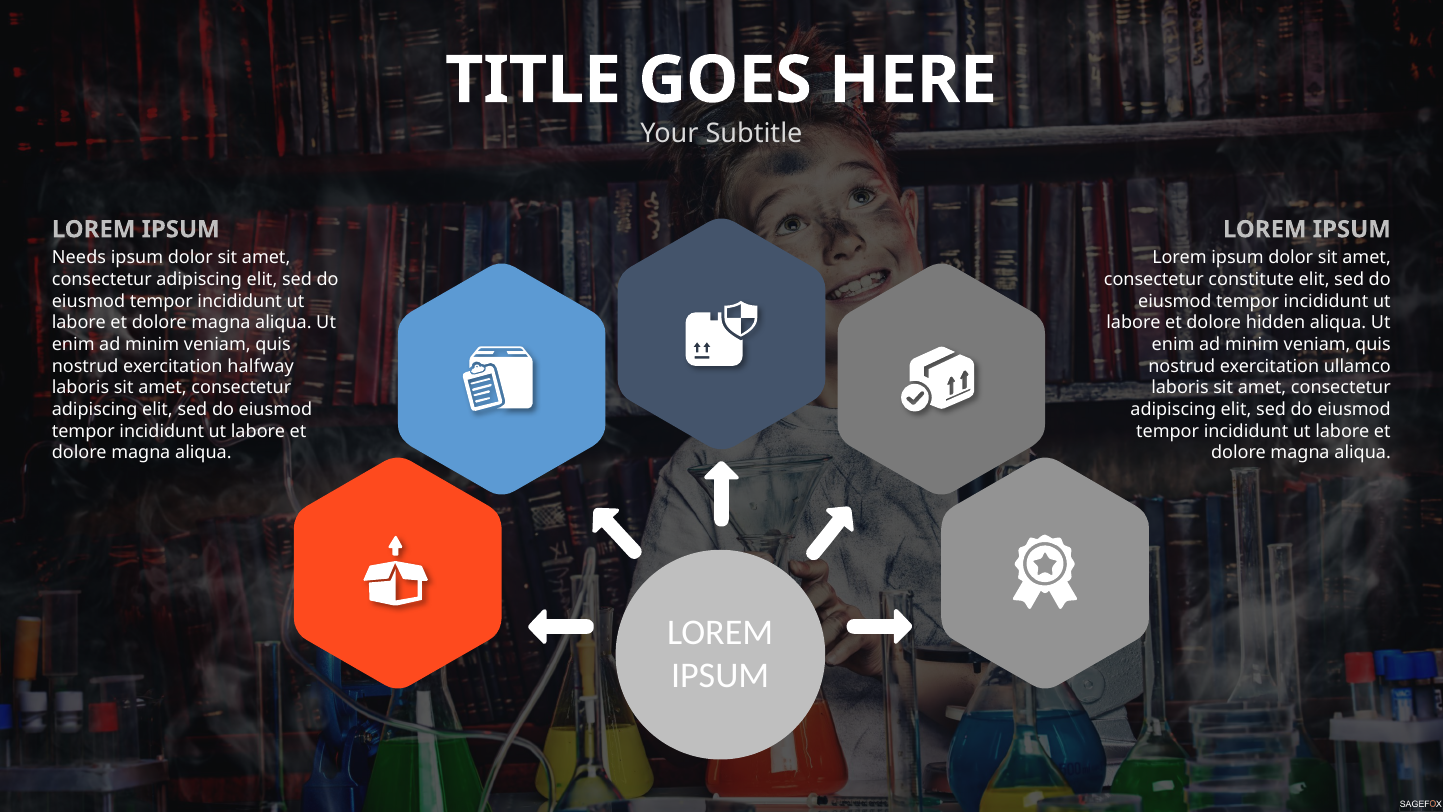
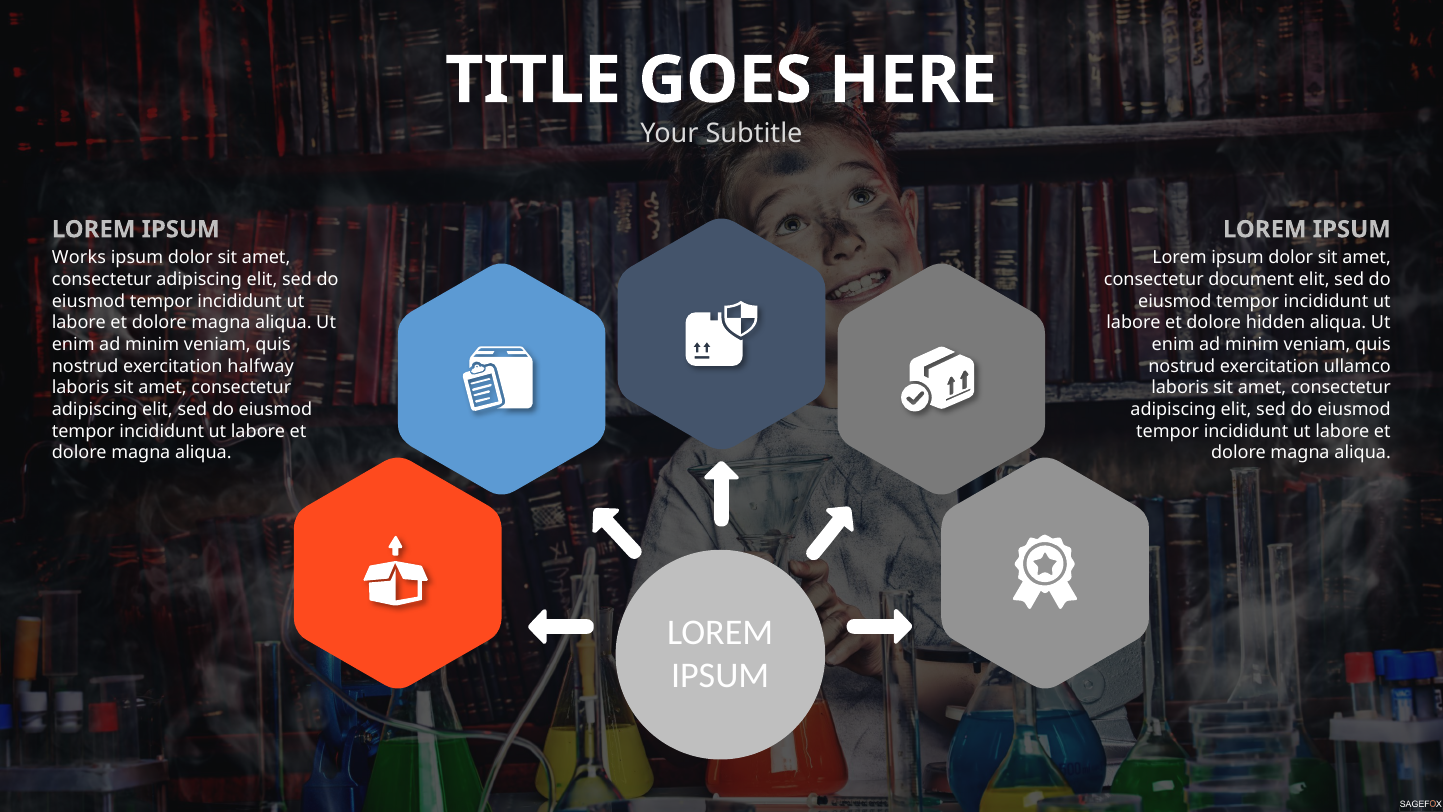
Needs: Needs -> Works (79, 258)
constitute: constitute -> document (1251, 279)
